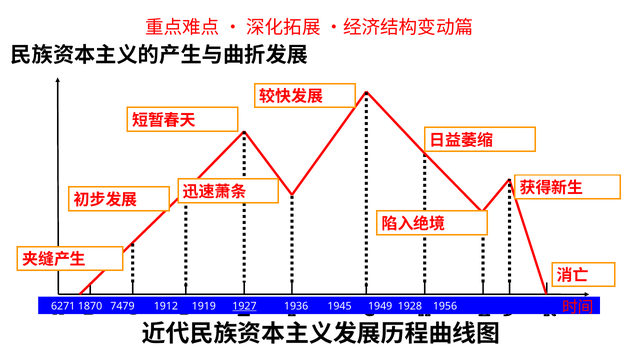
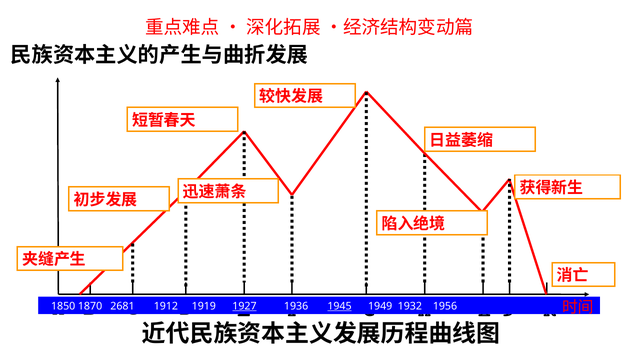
6271: 6271 -> 1850 (63, 306)
7479: 7479 -> 2681 (122, 306)
1945 underline: none -> present (339, 306)
1928: 1928 -> 1932 (410, 306)
